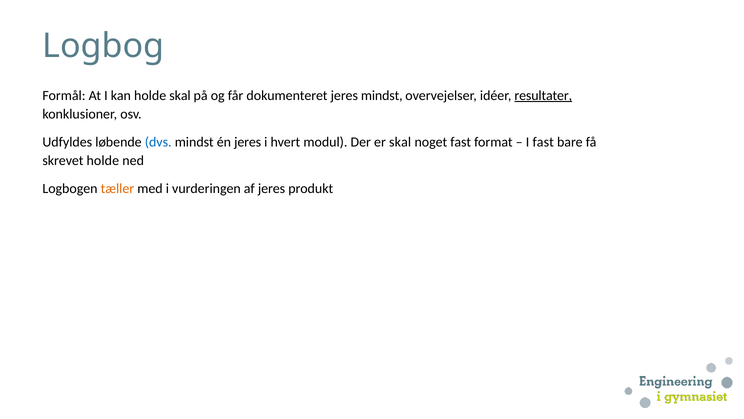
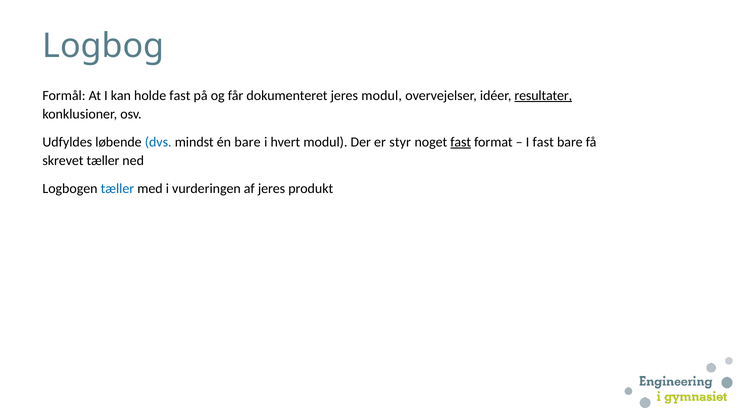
holde skal: skal -> fast (180, 95)
jeres mindst: mindst -> modul (382, 95)
én jeres: jeres -> bare (248, 142)
er skal: skal -> styr (400, 142)
fast underline: none -> present (461, 142)
skrevet holde: holde -> tæller (103, 160)
tæller colour: orange -> blue (117, 188)
